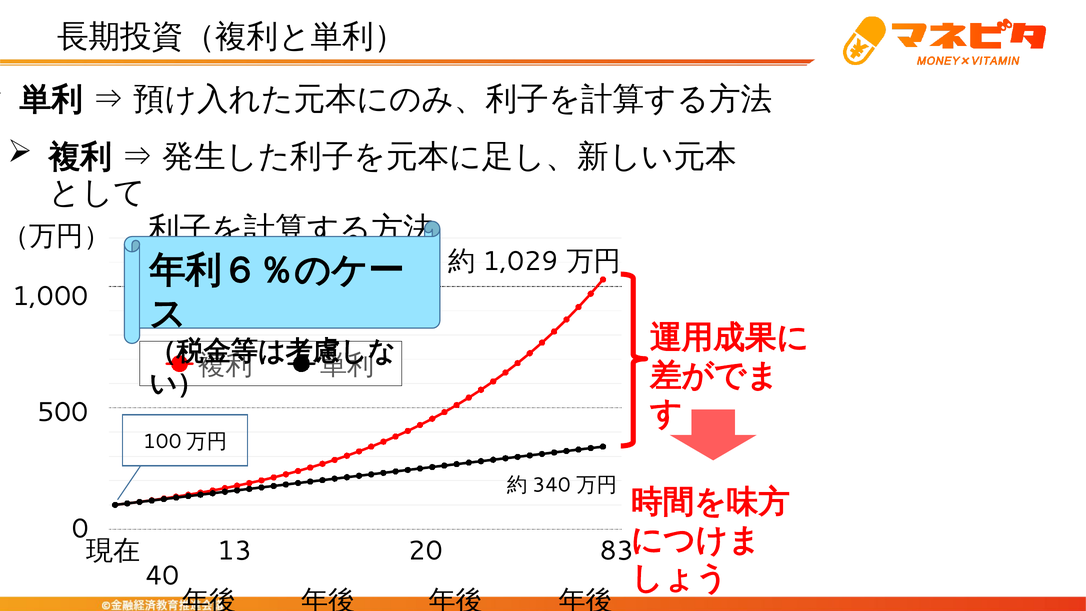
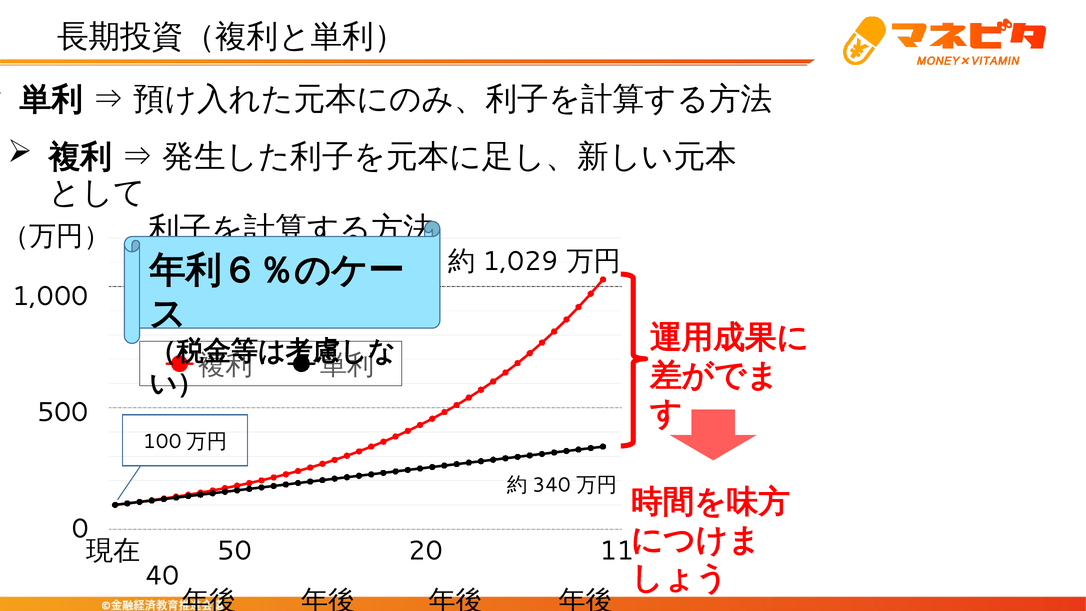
13: 13 -> 50 (235, 551)
83: 83 -> 11 (617, 551)
